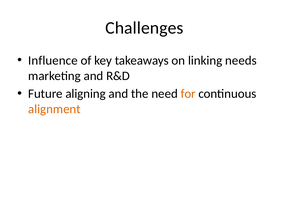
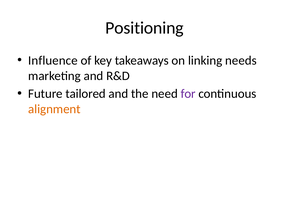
Challenges: Challenges -> Positioning (144, 28)
aligning: aligning -> tailored (86, 94)
for colour: orange -> purple (188, 94)
